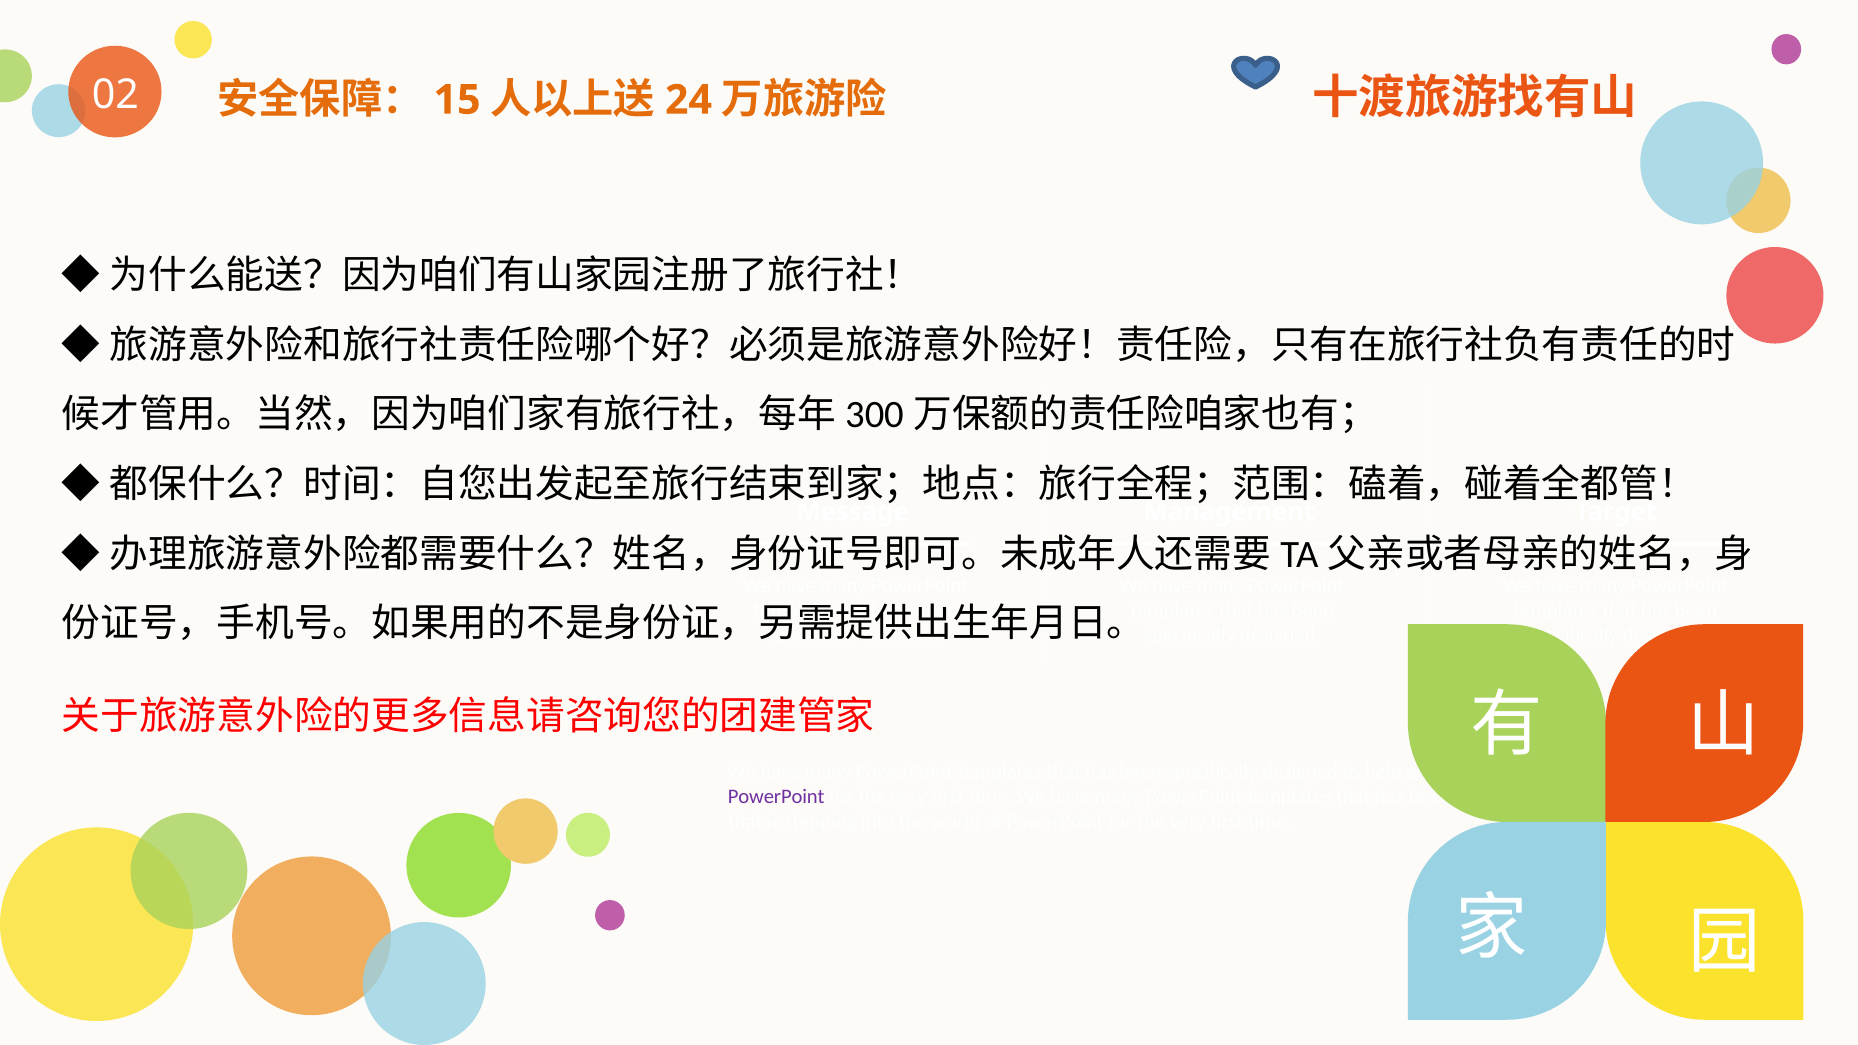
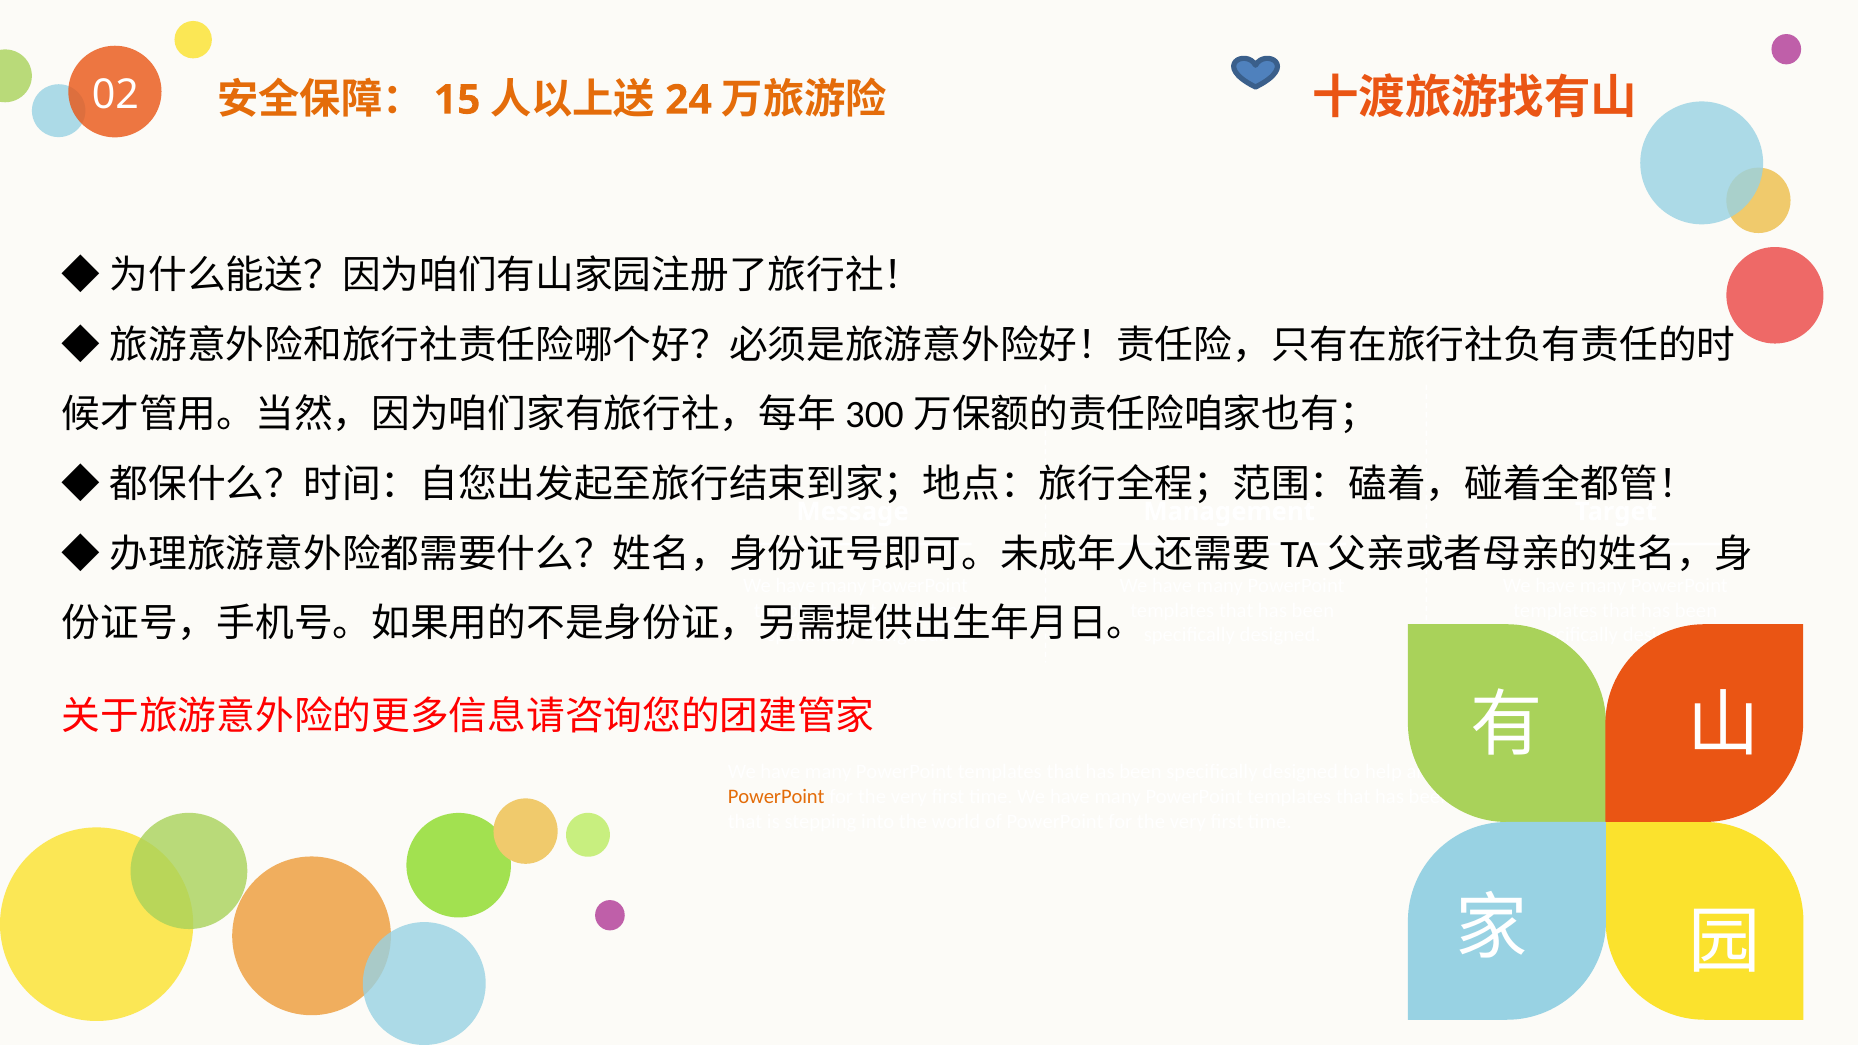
PowerPoint colour: purple -> orange (776, 796)
